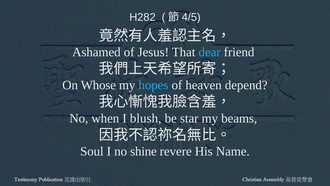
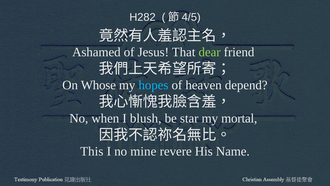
dear colour: light blue -> light green (210, 52)
beams: beams -> mortal (239, 118)
Soul: Soul -> This (92, 151)
shine: shine -> mine (143, 151)
